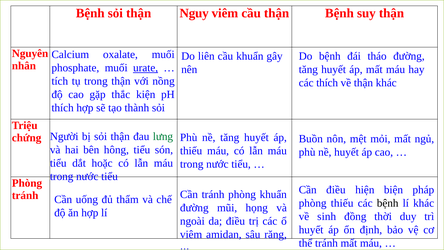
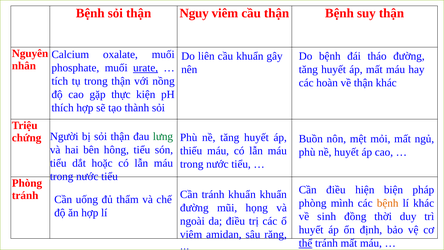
các thích: thích -> hoàn (327, 83)
thắc: thắc -> thực (121, 94)
tránh phòng: phòng -> khuẩn (242, 194)
phòng thiếu: thiếu -> mình (342, 203)
bệnh colour: black -> orange (388, 203)
thể underline: none -> present (306, 243)
